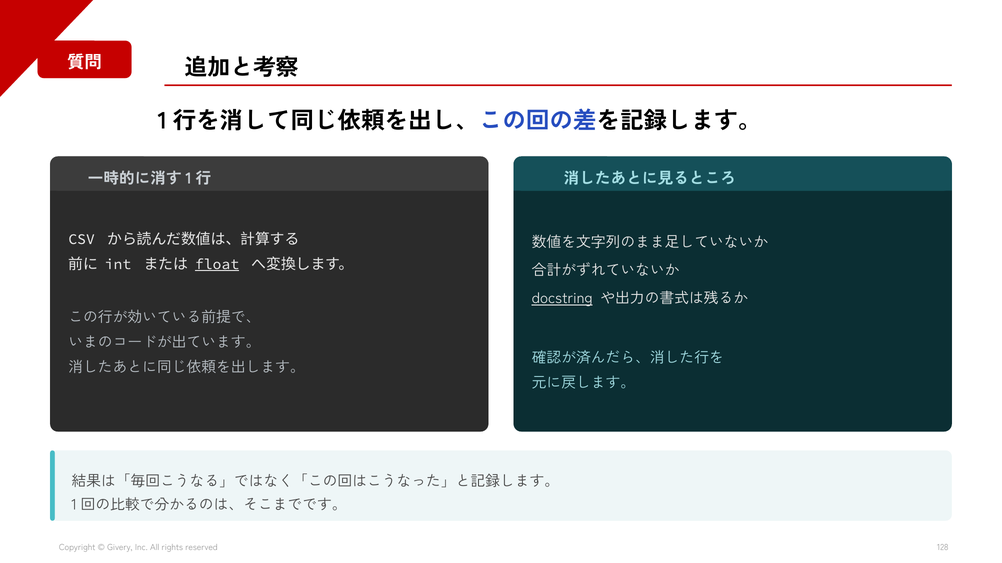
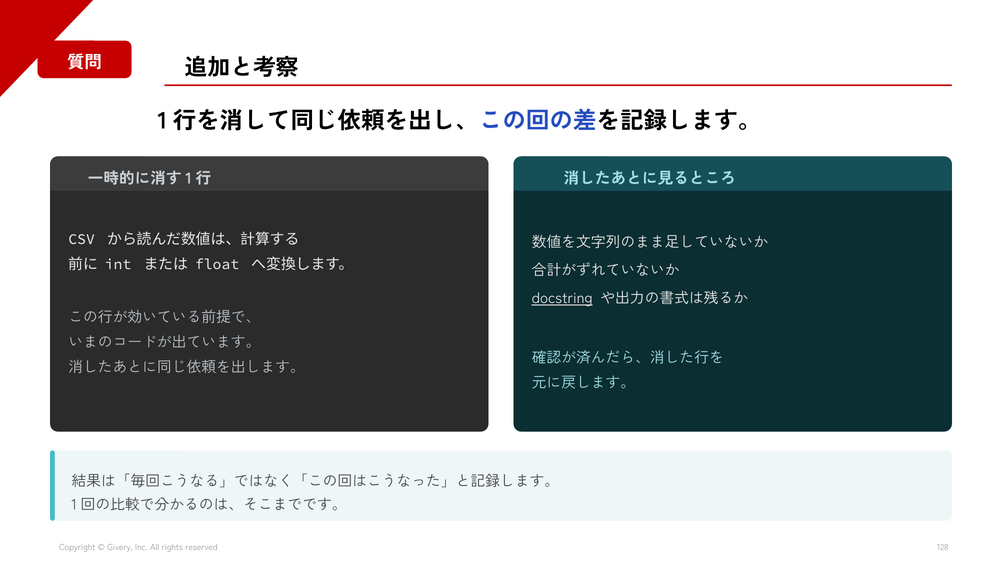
float underline: present -> none (217, 264)
